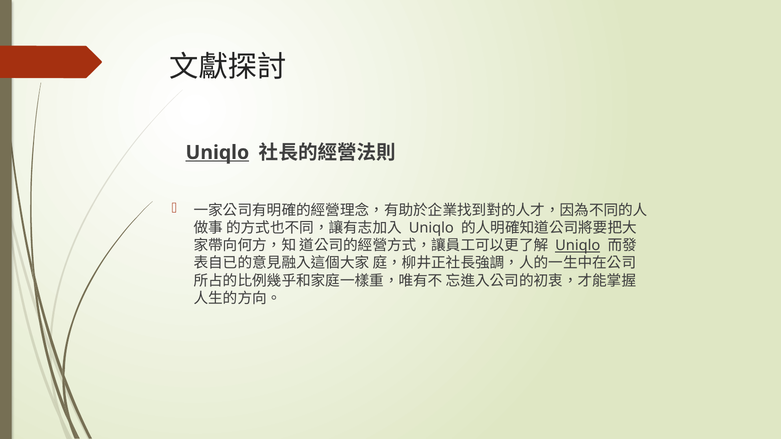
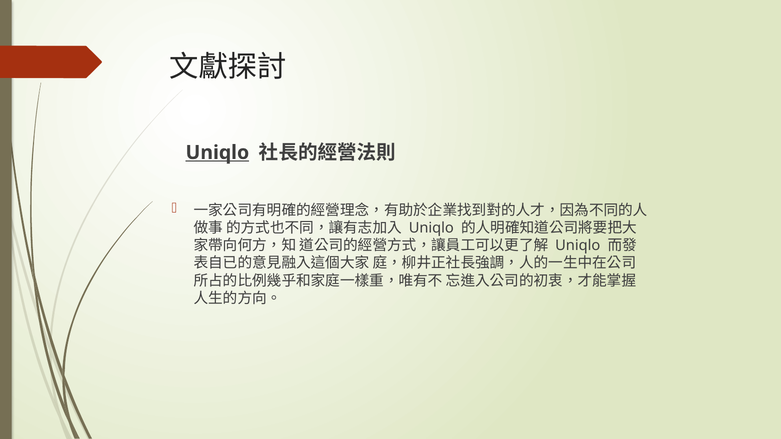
Uniqlo underline: present -> none (578, 246)
